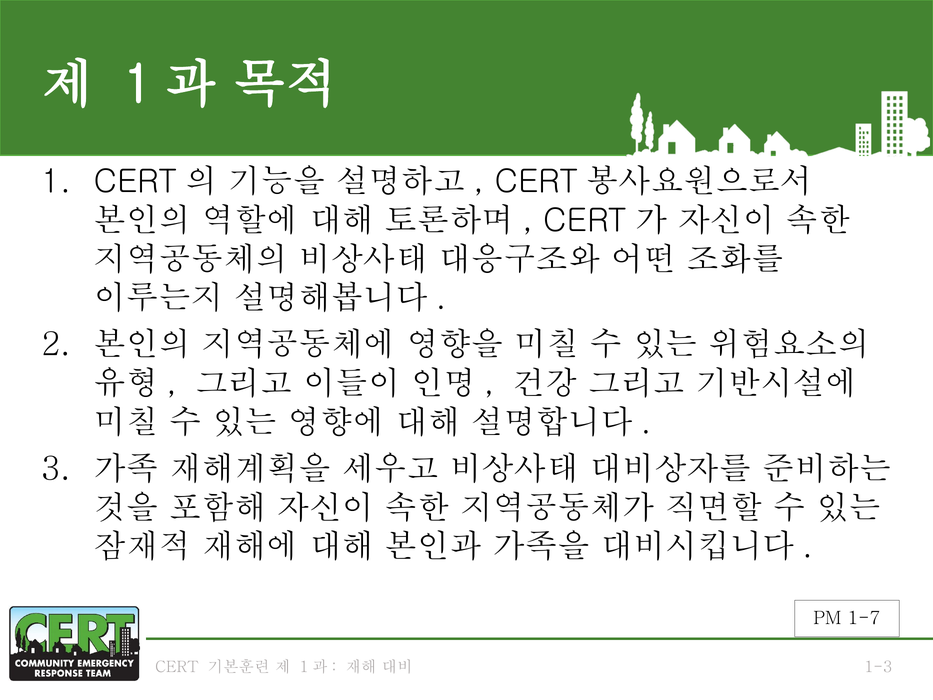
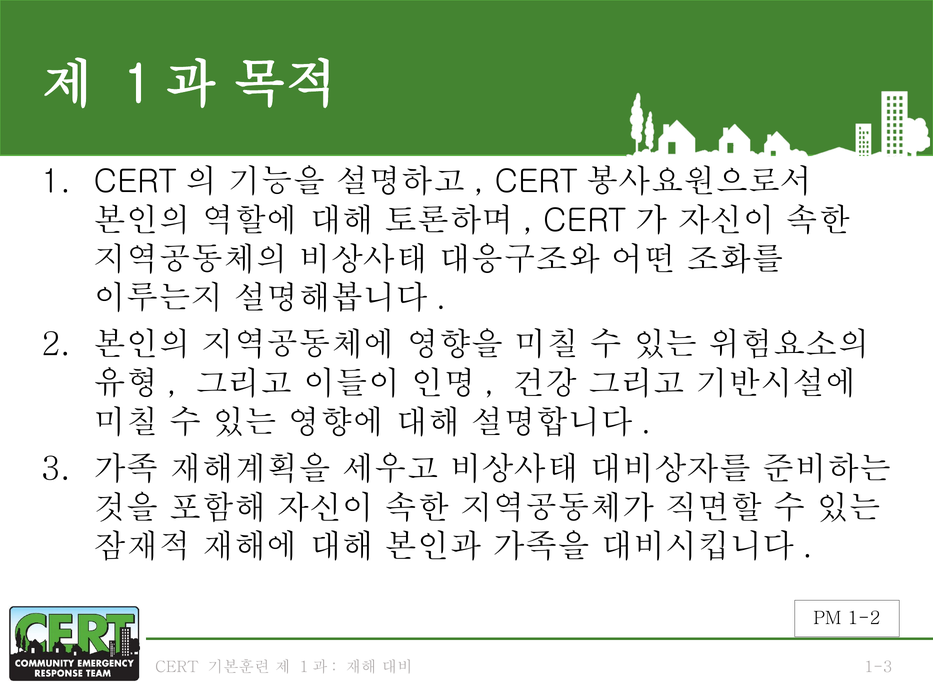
1-7: 1-7 -> 1-2 (864, 618)
